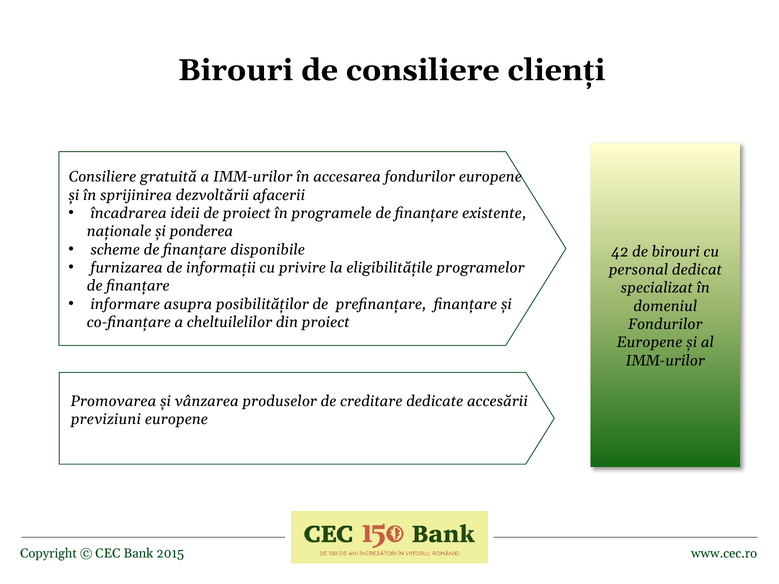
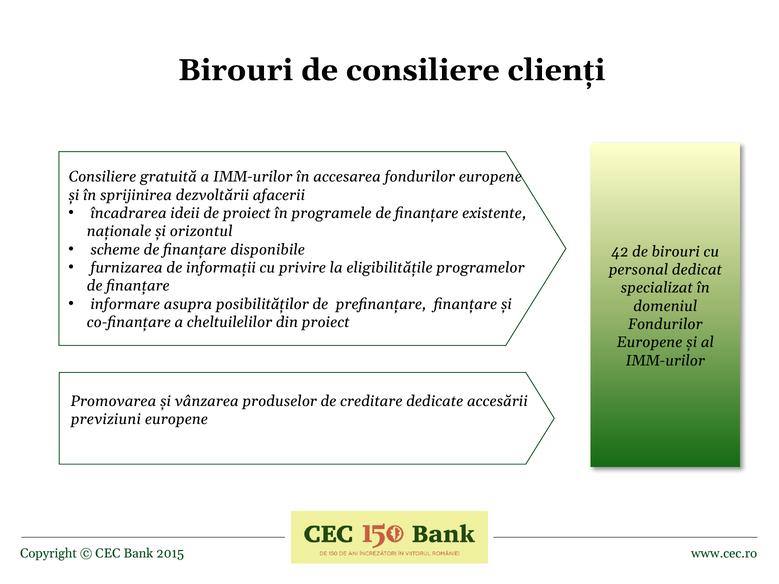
ponderea: ponderea -> orizontul (201, 231)
